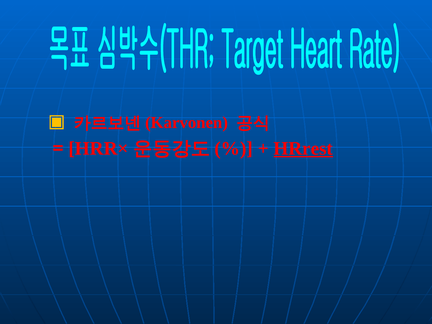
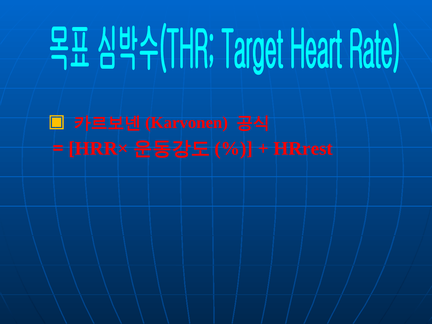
HRrest underline: present -> none (303, 148)
